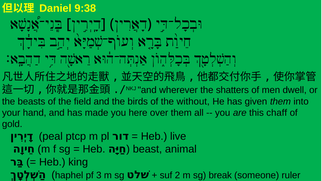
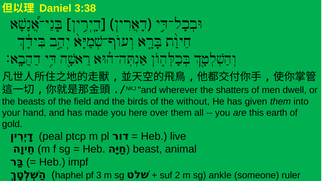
9:38: 9:38 -> 3:38 (85, 8)
chaff: chaff -> earth (277, 113)
king: king -> impf (78, 162)
break: break -> ankle (220, 176)
